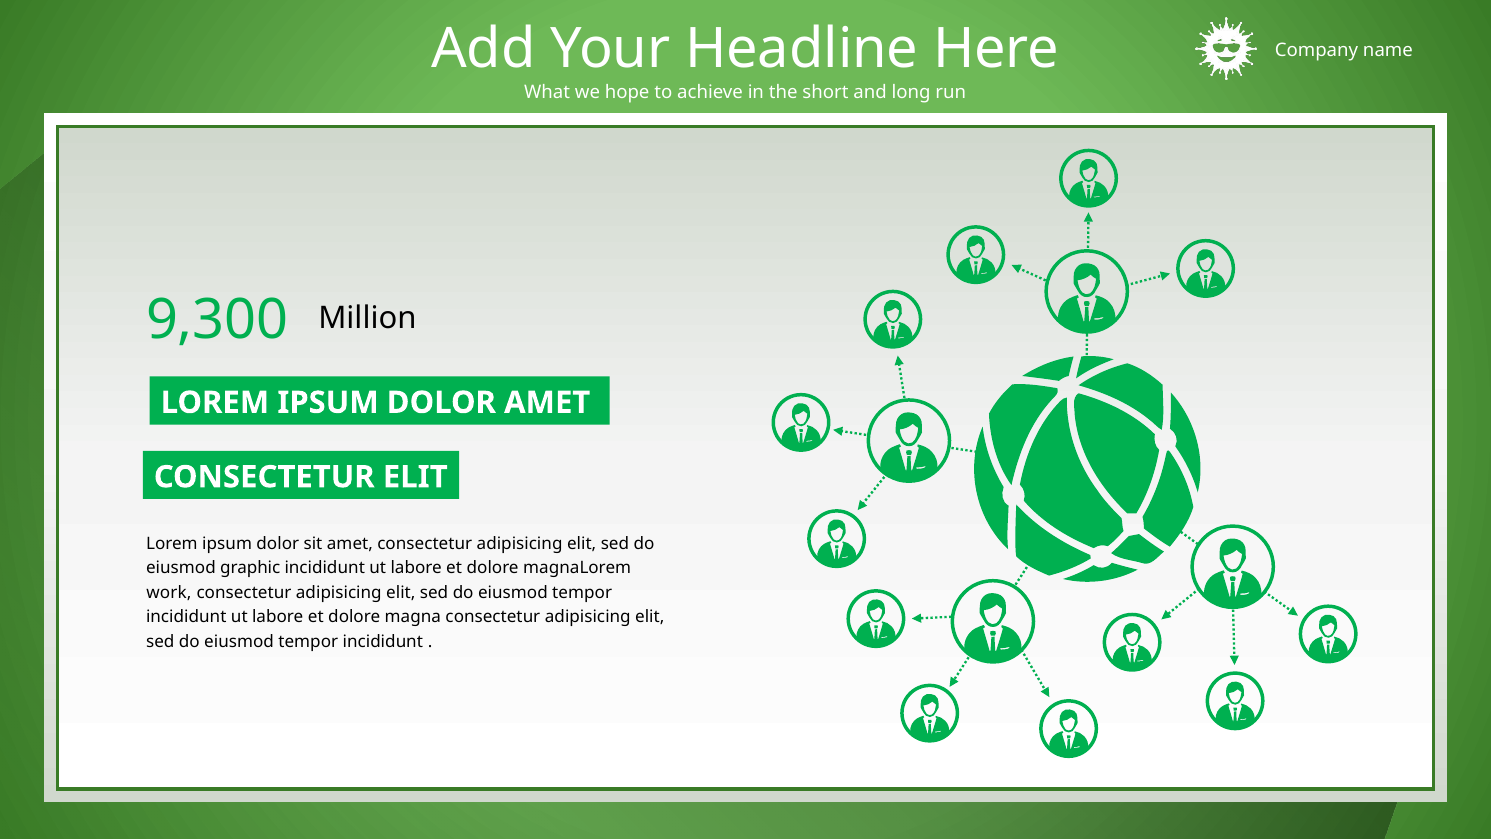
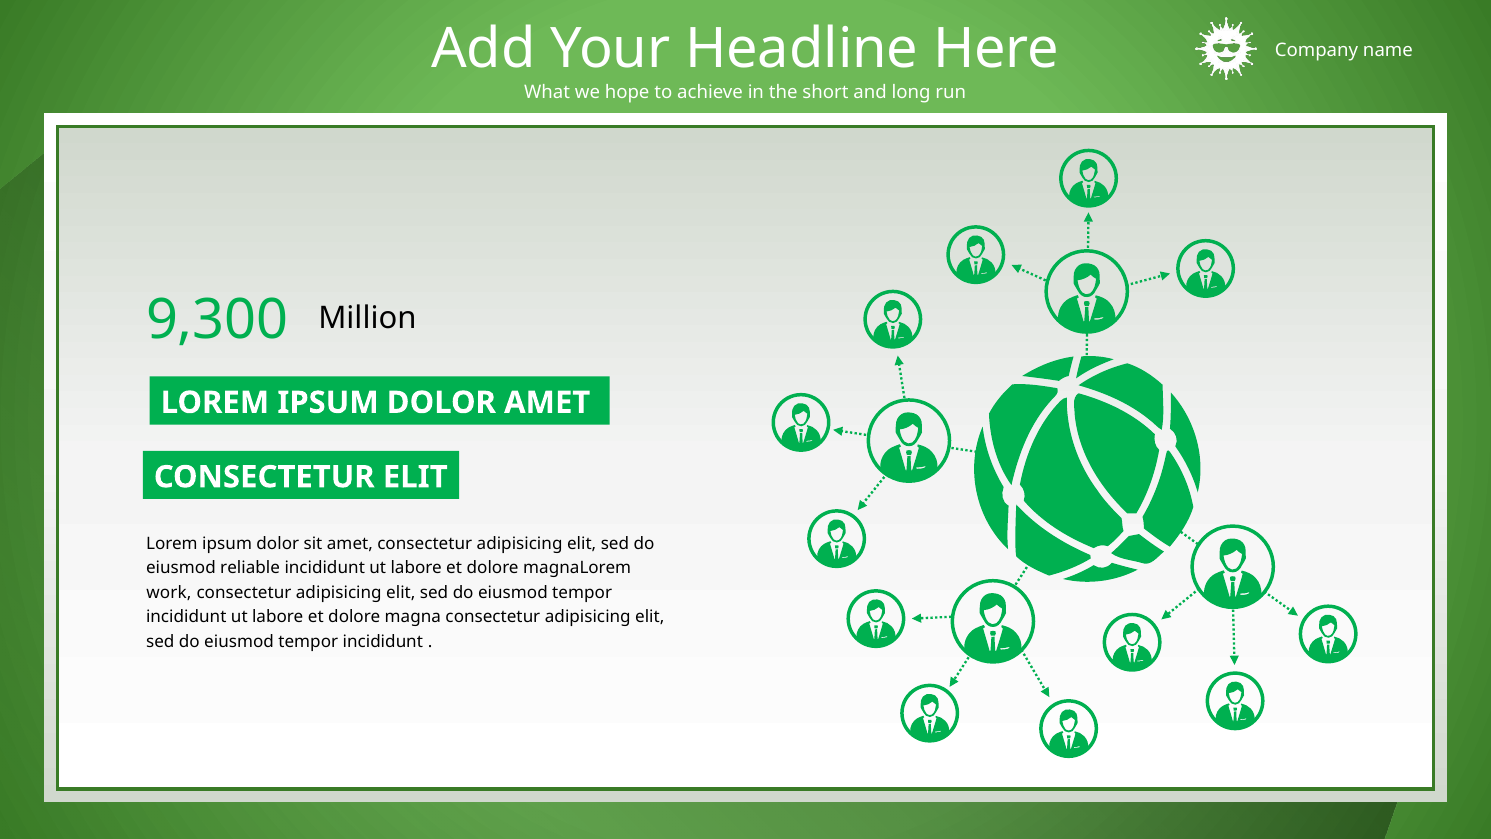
graphic: graphic -> reliable (250, 568)
